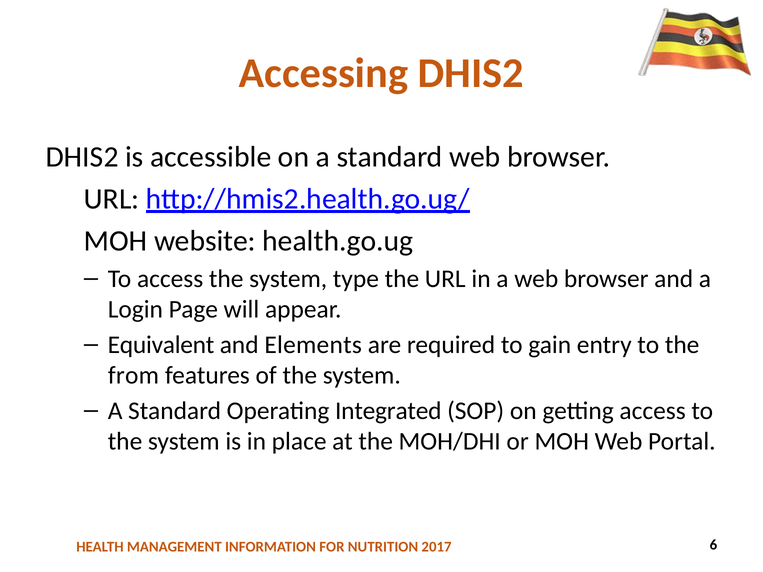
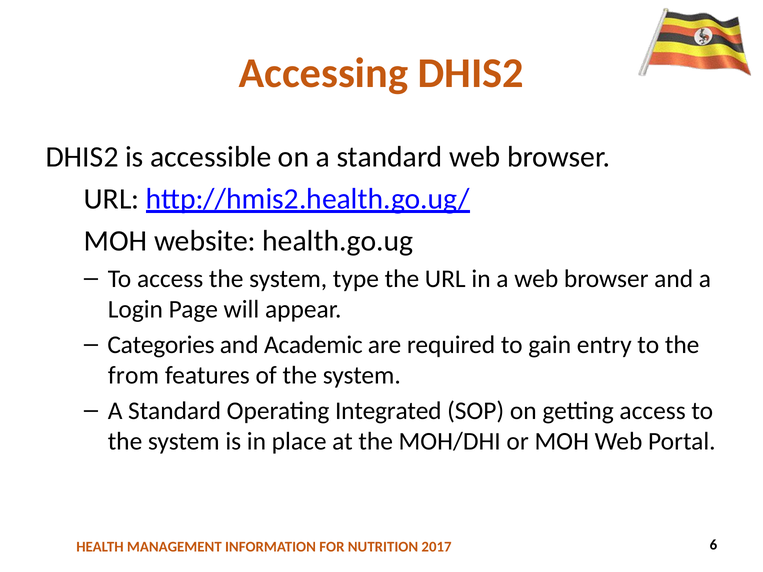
Equivalent: Equivalent -> Categories (161, 345)
Elements: Elements -> Academic (313, 345)
